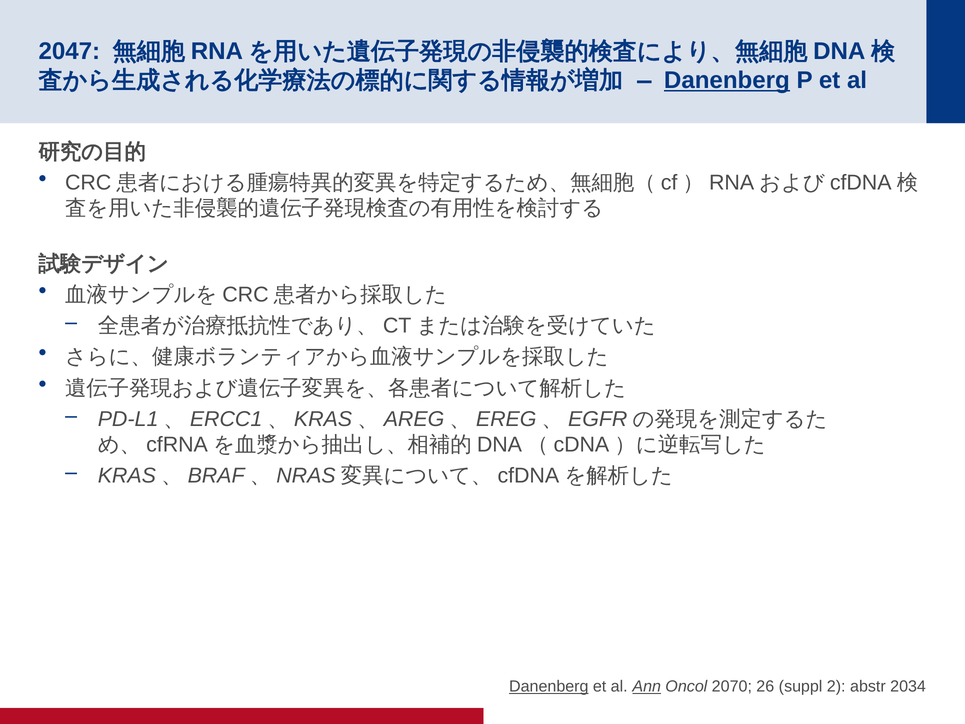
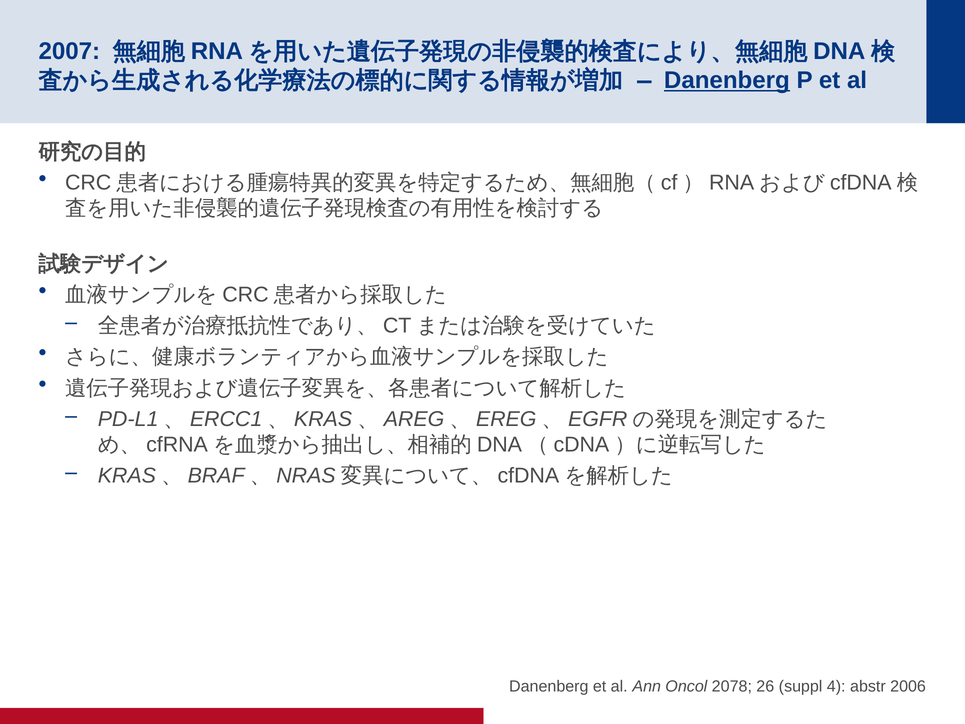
2047: 2047 -> 2007 (69, 51)
Danenberg underline: present -> none (549, 686)
Ann underline: present -> none (647, 686)
2070: 2070 -> 2078 (732, 686)
2: 2 -> 4 (836, 686)
2034: 2034 -> 2006 (908, 686)
